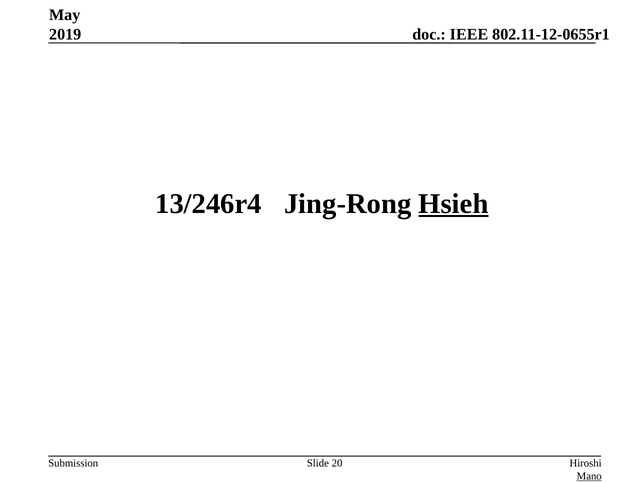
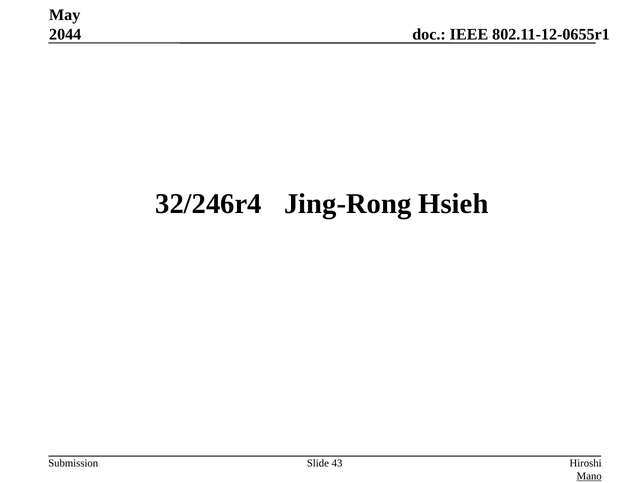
2019: 2019 -> 2044 (65, 34)
13/246r4: 13/246r4 -> 32/246r4 (209, 204)
Hsieh underline: present -> none (453, 204)
20: 20 -> 43 (337, 463)
